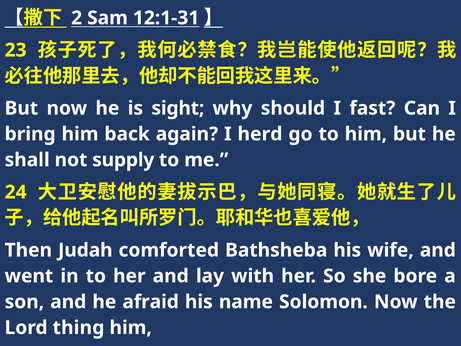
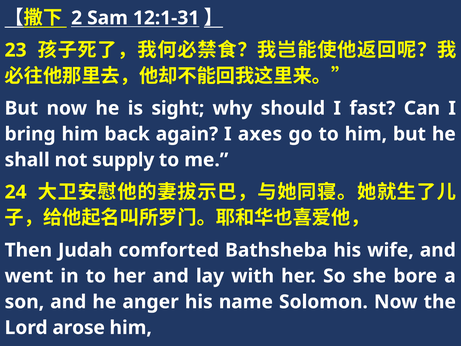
herd: herd -> axes (260, 134)
afraid: afraid -> anger (151, 302)
thing: thing -> arose (79, 327)
